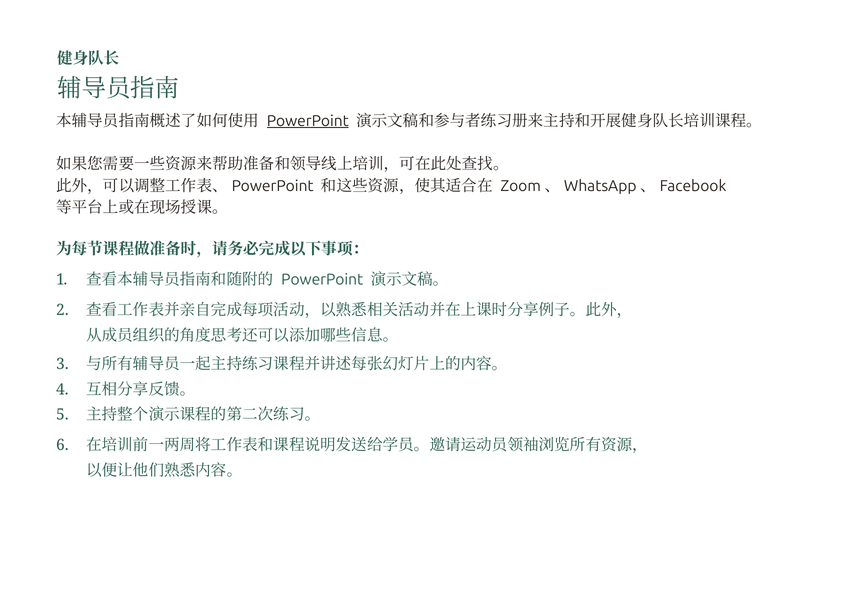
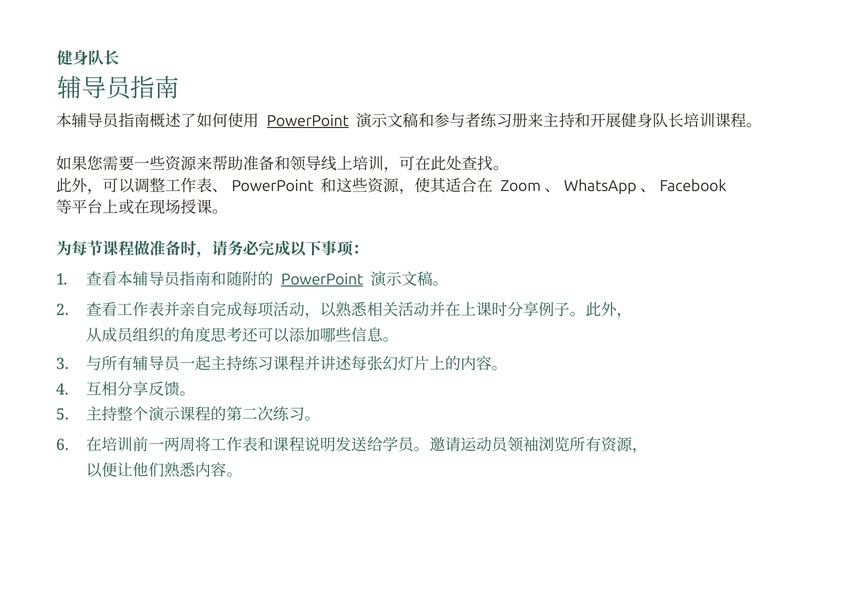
PowerPoint underline: none -> present (322, 279)
